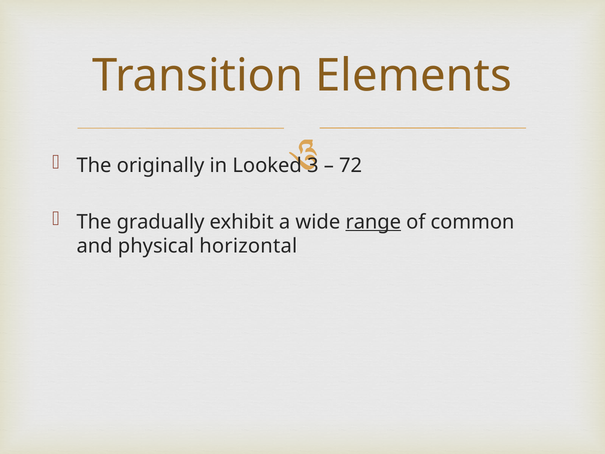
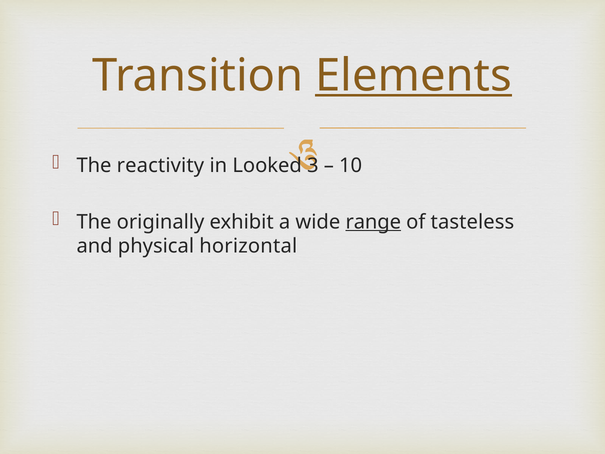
Elements underline: none -> present (413, 76)
originally: originally -> reactivity (160, 165)
72: 72 -> 10 (351, 165)
gradually: gradually -> originally (161, 222)
common: common -> tasteless (472, 222)
